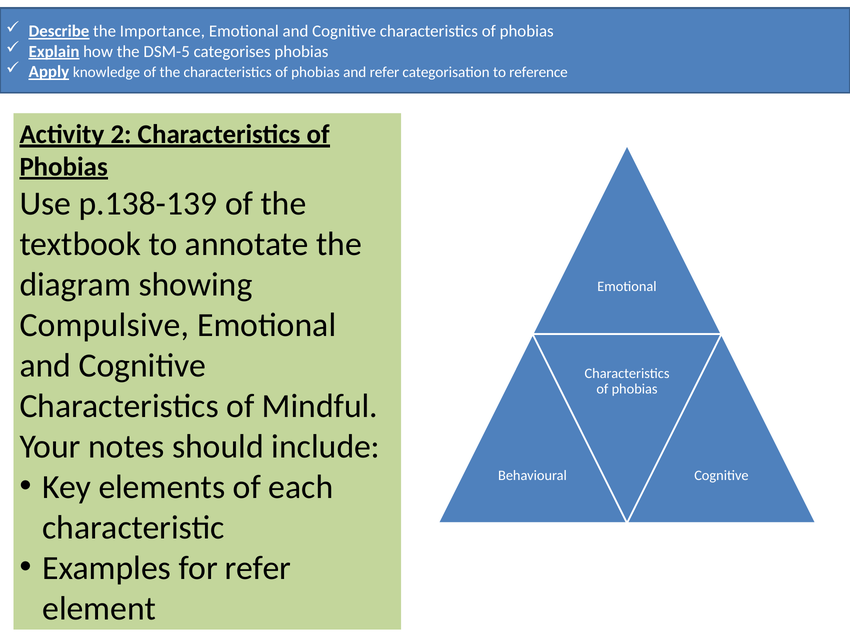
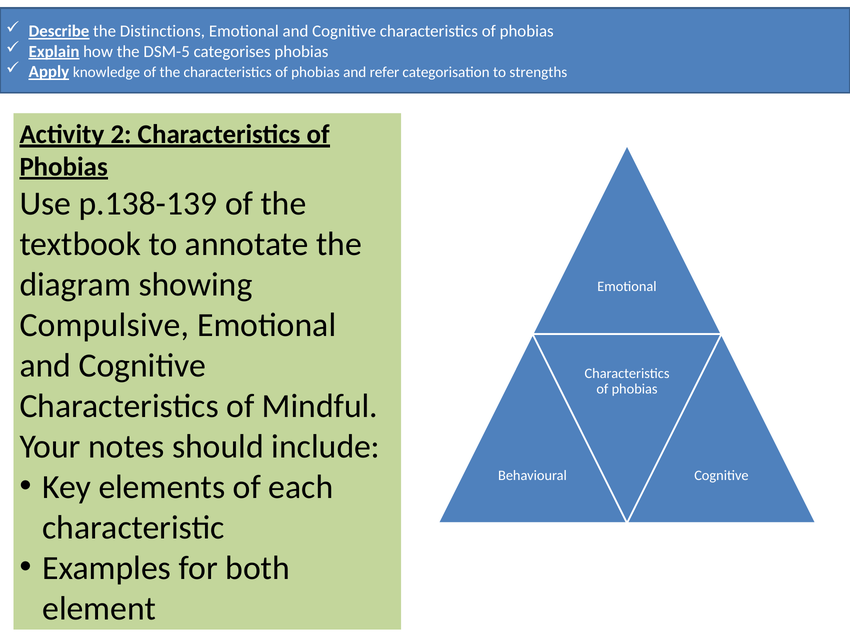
Importance: Importance -> Distinctions (162, 31)
reference: reference -> strengths (538, 72)
for refer: refer -> both (258, 568)
